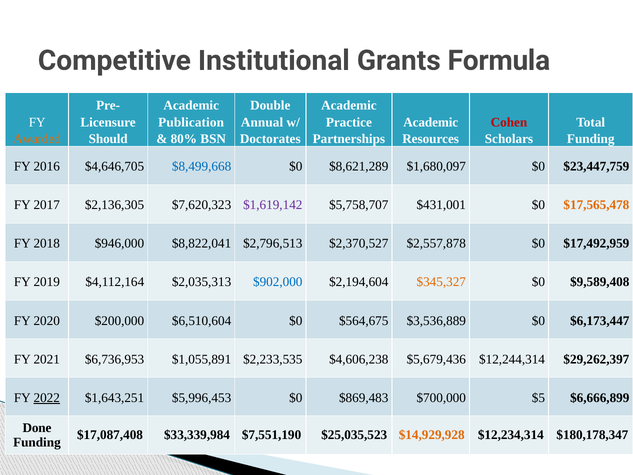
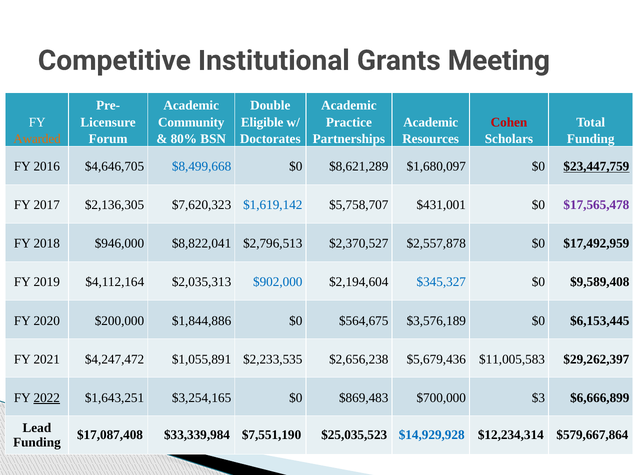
Formula: Formula -> Meeting (499, 61)
Publication: Publication -> Community (191, 122)
Annual: Annual -> Eligible (262, 122)
Should: Should -> Forum (108, 139)
$23,447,759 underline: none -> present (596, 166)
$1,619,142 colour: purple -> blue (273, 205)
$17,565,478 colour: orange -> purple (596, 205)
$345,327 colour: orange -> blue (441, 282)
$6,510,604: $6,510,604 -> $1,844,886 (202, 320)
$3,536,889: $3,536,889 -> $3,576,189 (436, 320)
$6,173,447: $6,173,447 -> $6,153,445 (600, 320)
$6,736,953: $6,736,953 -> $4,247,472 (115, 359)
$4,606,238: $4,606,238 -> $2,656,238 (359, 359)
$12,244,314: $12,244,314 -> $11,005,583 (512, 359)
$5,996,453: $5,996,453 -> $3,254,165 (202, 398)
$5: $5 -> $3 (538, 398)
Done: Done -> Lead (37, 428)
$14,929,928 colour: orange -> blue (432, 435)
$180,178,347: $180,178,347 -> $579,667,864 (592, 435)
